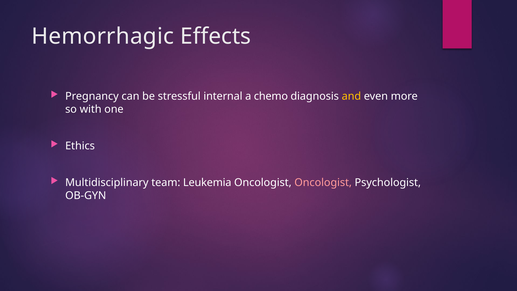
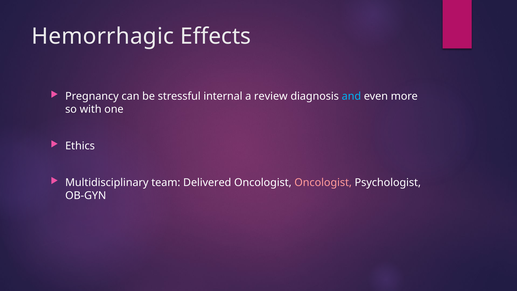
chemo: chemo -> review (271, 96)
and colour: yellow -> light blue (351, 96)
Leukemia: Leukemia -> Delivered (207, 182)
